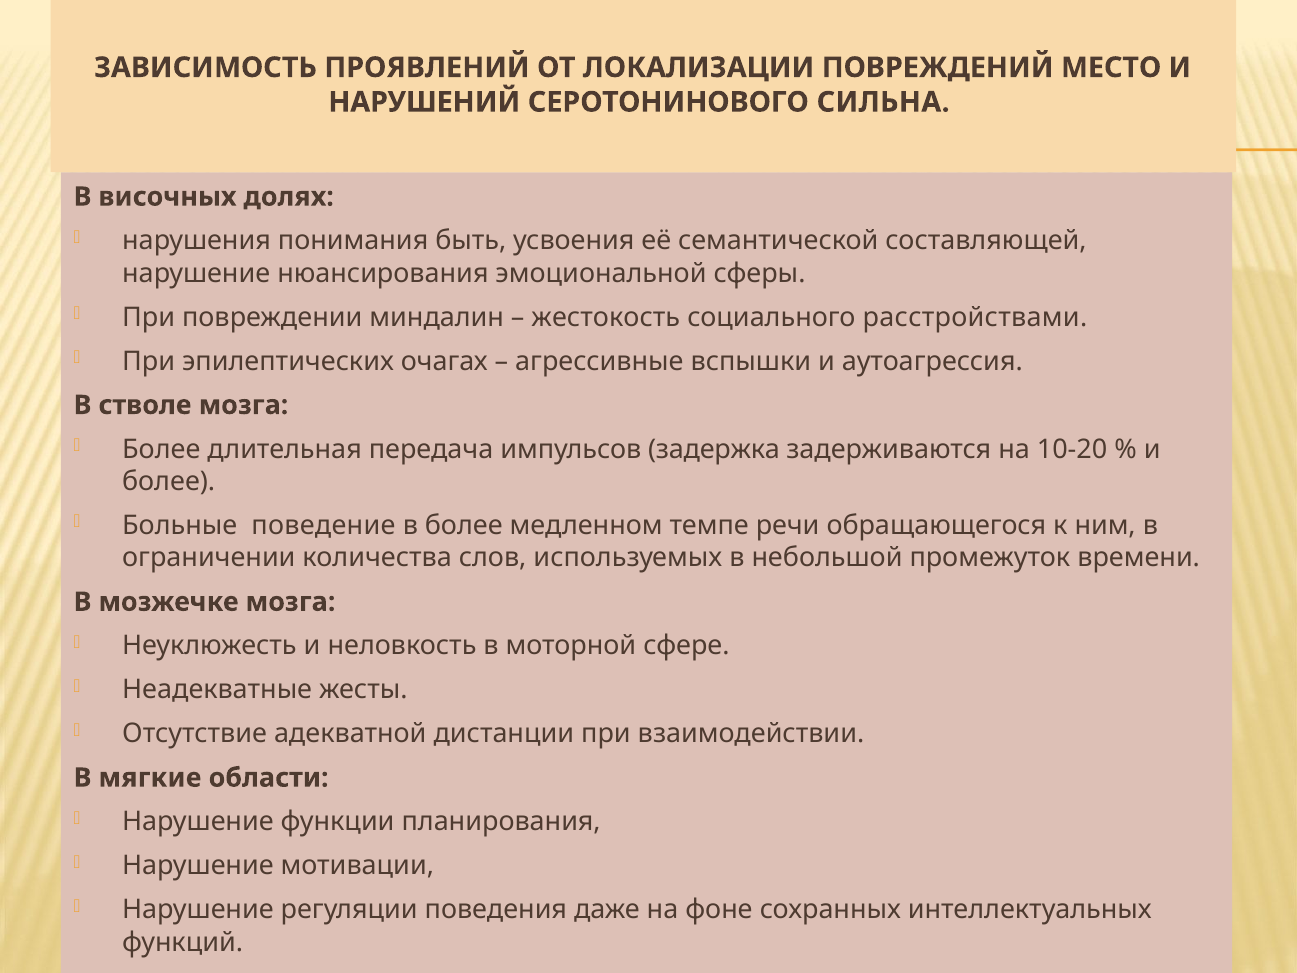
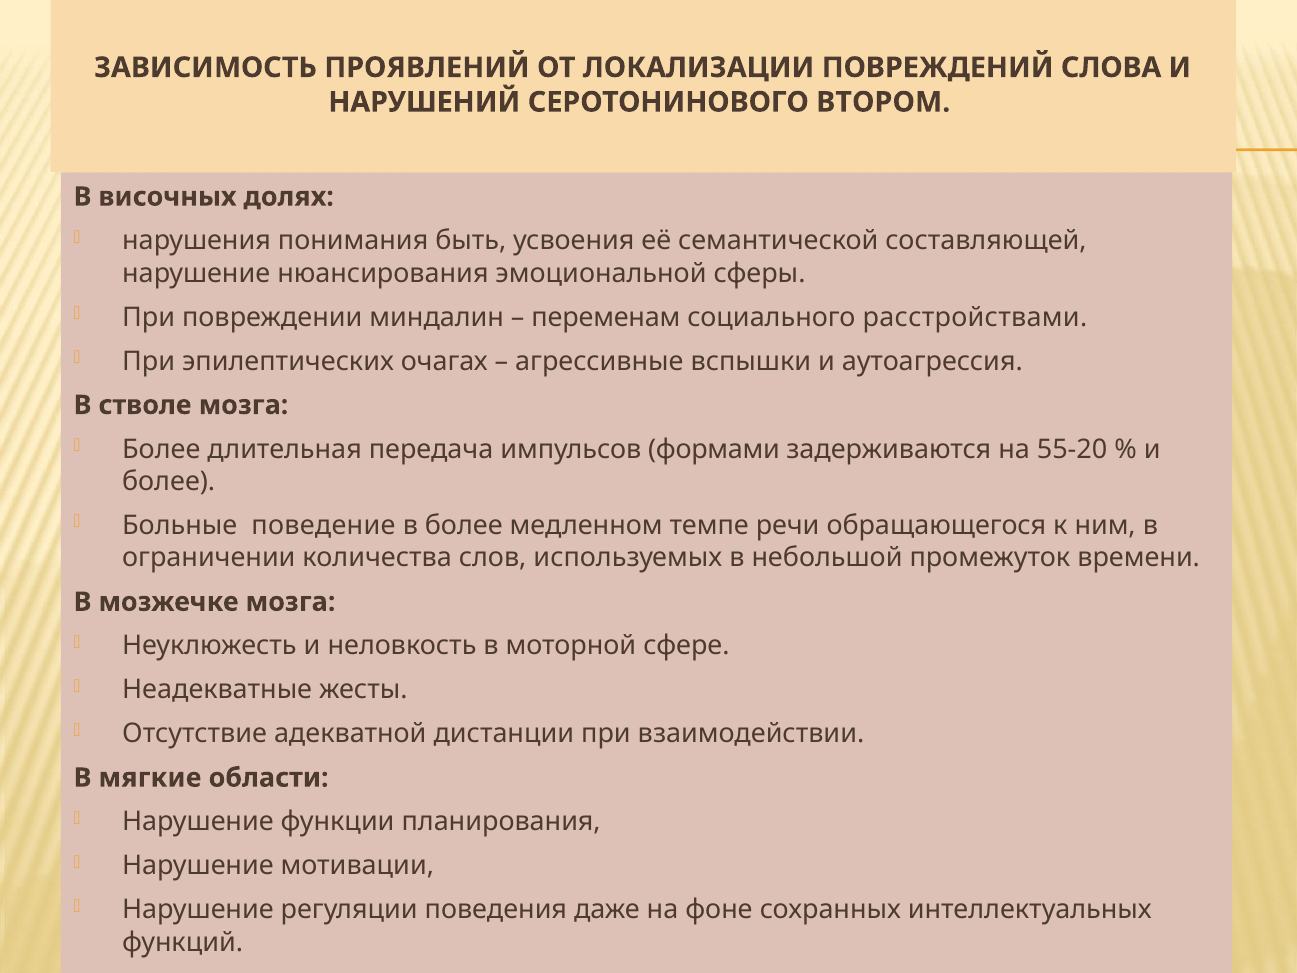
МЕСТО: МЕСТО -> СЛОВА (1111, 68)
СИЛЬНА: СИЛЬНА -> ВТОРОМ (883, 102)
жестокость: жестокость -> переменам (606, 317)
задержка: задержка -> формами (714, 449)
10-20: 10-20 -> 55-20 (1072, 449)
